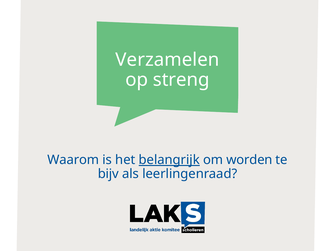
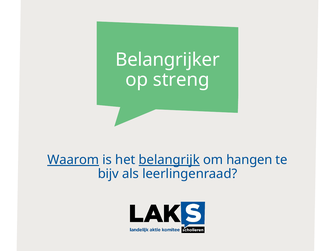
Verzamelen: Verzamelen -> Belangrijker (168, 60)
Waarom underline: none -> present (73, 160)
worden: worden -> hangen (249, 160)
